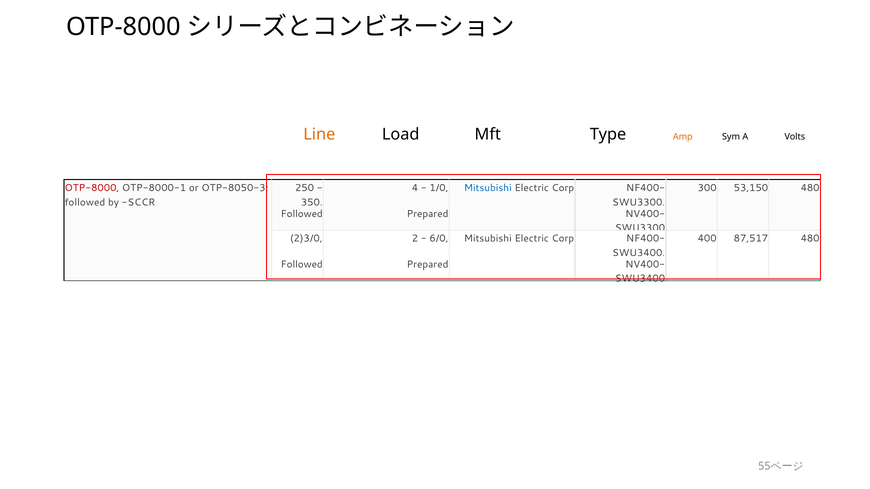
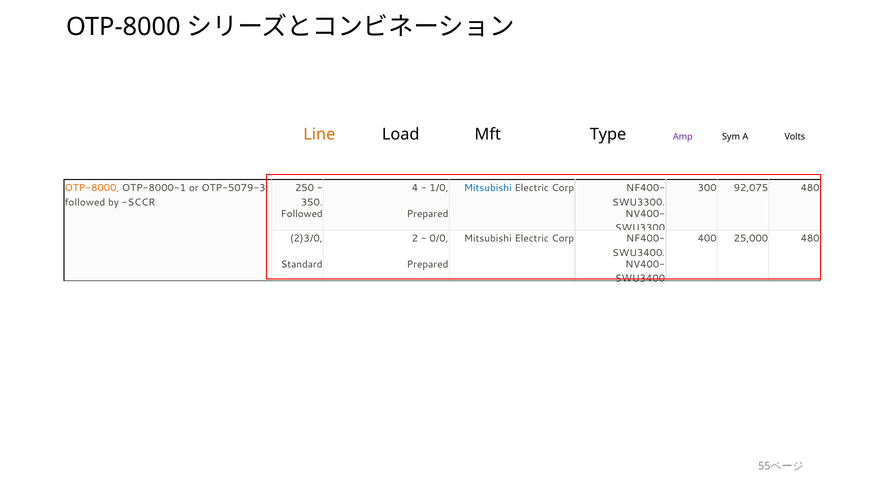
Amp colour: orange -> purple (683, 137)
OTP-8000 colour: red -> orange (92, 188)
OTP-8050-3: OTP-8050-3 -> OTP-5079-3 (235, 188)
53,150: 53,150 -> 92,075 (751, 188)
6/0: 6/0 -> 0/0 (439, 239)
87,517: 87,517 -> 25,000 (751, 239)
Followed: Followed -> Standard (302, 265)
